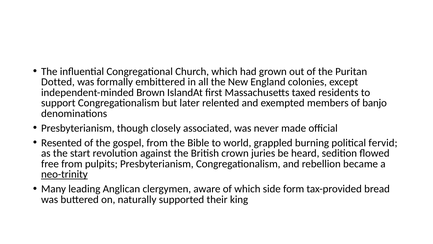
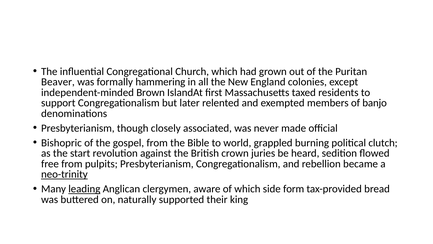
Dotted: Dotted -> Beaver (58, 82)
embittered: embittered -> hammering (160, 82)
Resented: Resented -> Bishopric (61, 143)
fervid: fervid -> clutch (383, 143)
leading underline: none -> present (84, 189)
